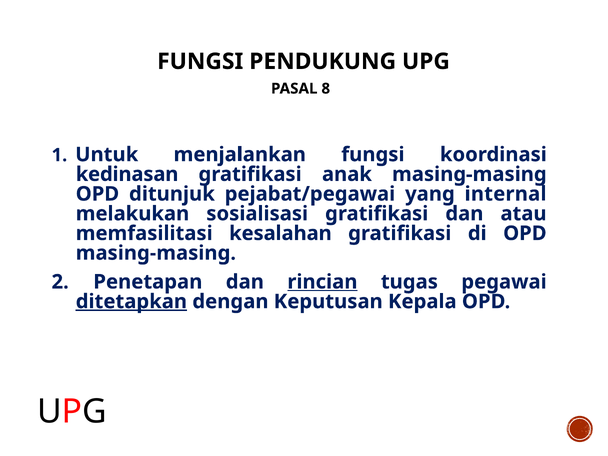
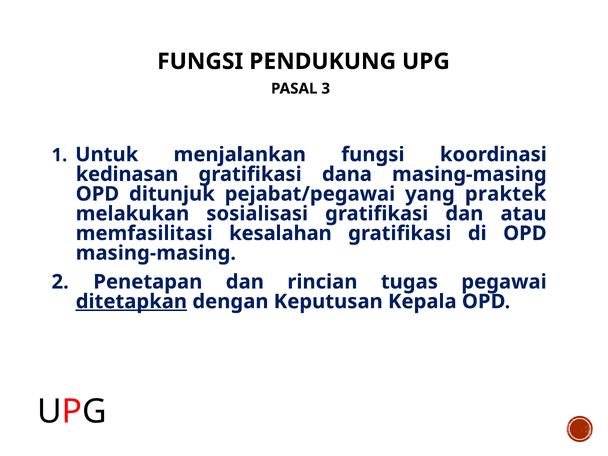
8: 8 -> 3 (326, 89)
anak: anak -> dana (347, 174)
internal: internal -> praktek (506, 194)
rincian underline: present -> none (322, 282)
